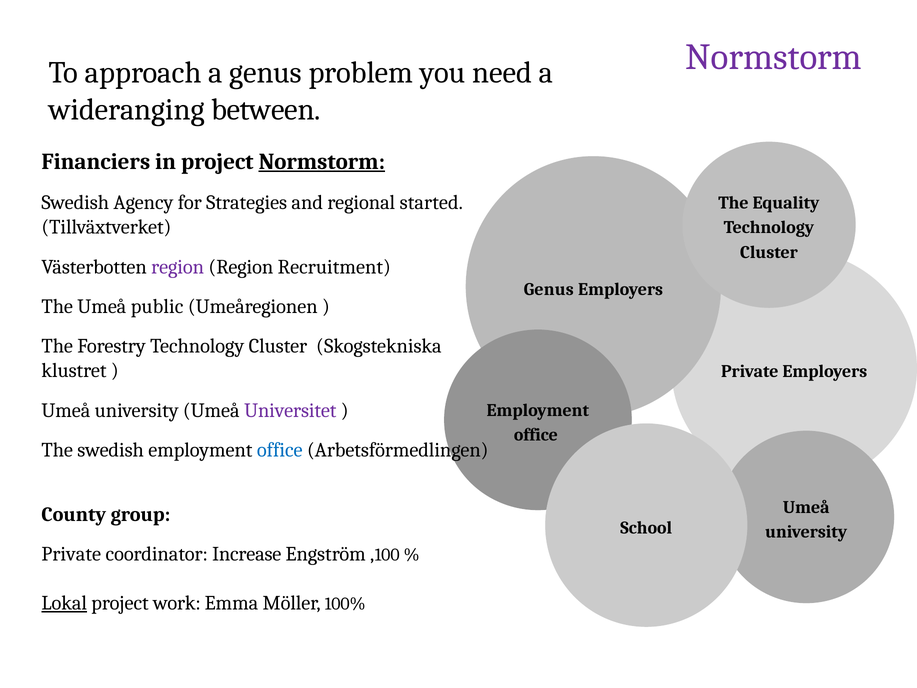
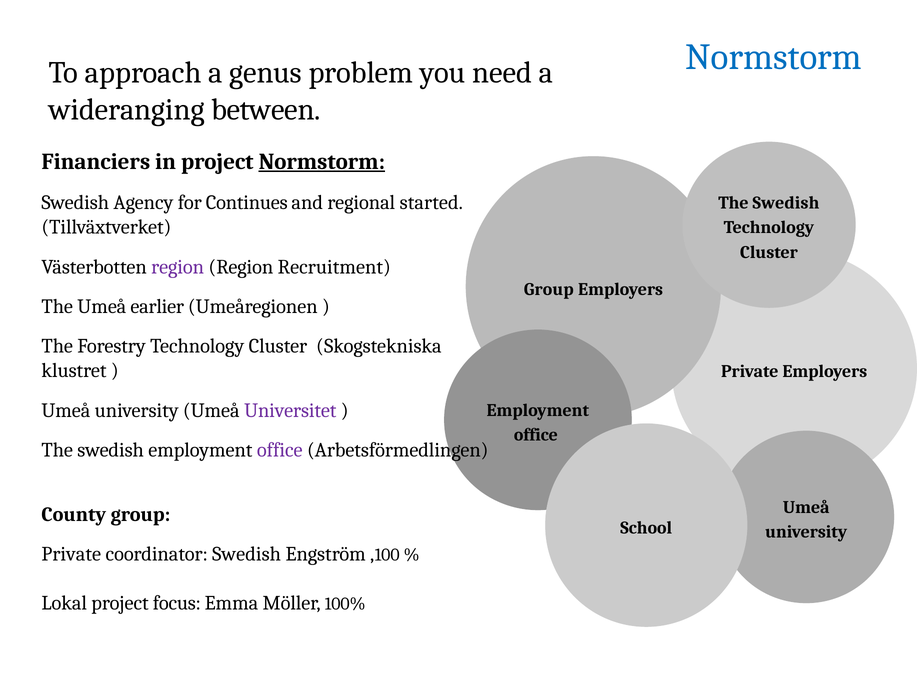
Normstorm colour: purple -> blue (774, 57)
Strategies: Strategies -> Continues (247, 203)
Equality: Equality -> Swedish (786, 203)
Genus: Genus -> Group (549, 289)
public: public -> earlier (157, 306)
office colour: blue -> purple (280, 450)
coordinator Increase: Increase -> Swedish (247, 554)
Lokal underline: present -> none (64, 603)
work: work -> focus (177, 603)
